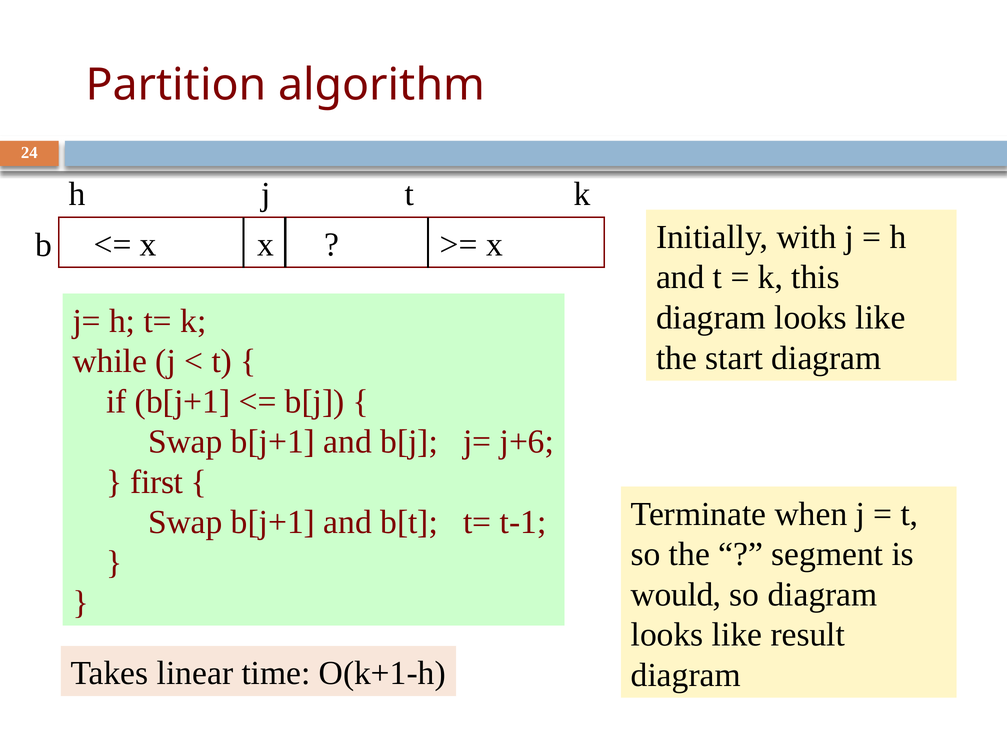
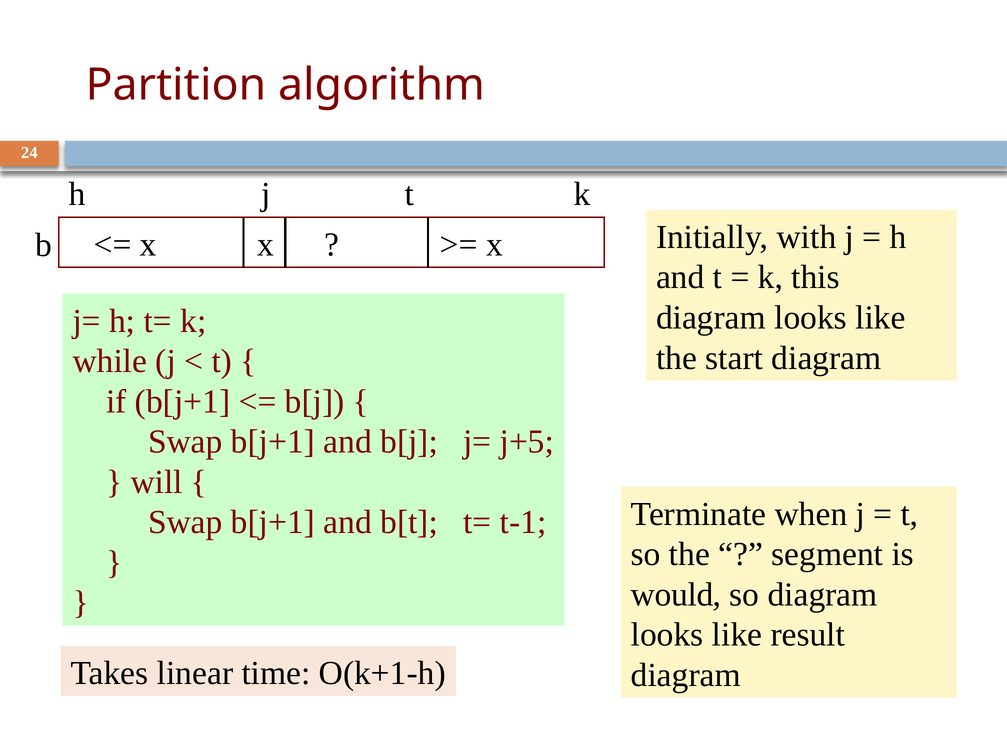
j+6: j+6 -> j+5 (527, 442)
first: first -> will (157, 482)
